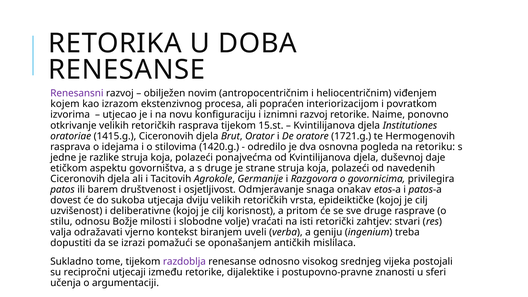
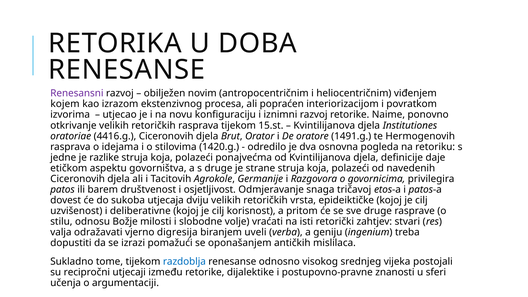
1415.g: 1415.g -> 4416.g (115, 136)
1721.g: 1721.g -> 1491.g (351, 136)
duševnoj: duševnoj -> definicije (402, 157)
onakav: onakav -> tričavoj (354, 190)
kontekst: kontekst -> digresija (177, 232)
razdoblja colour: purple -> blue (184, 261)
